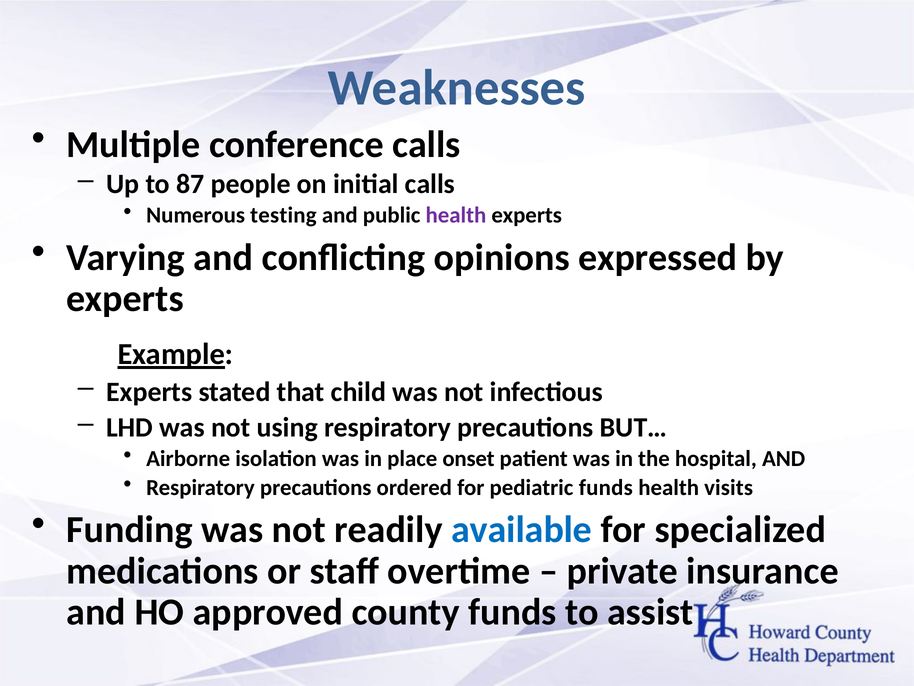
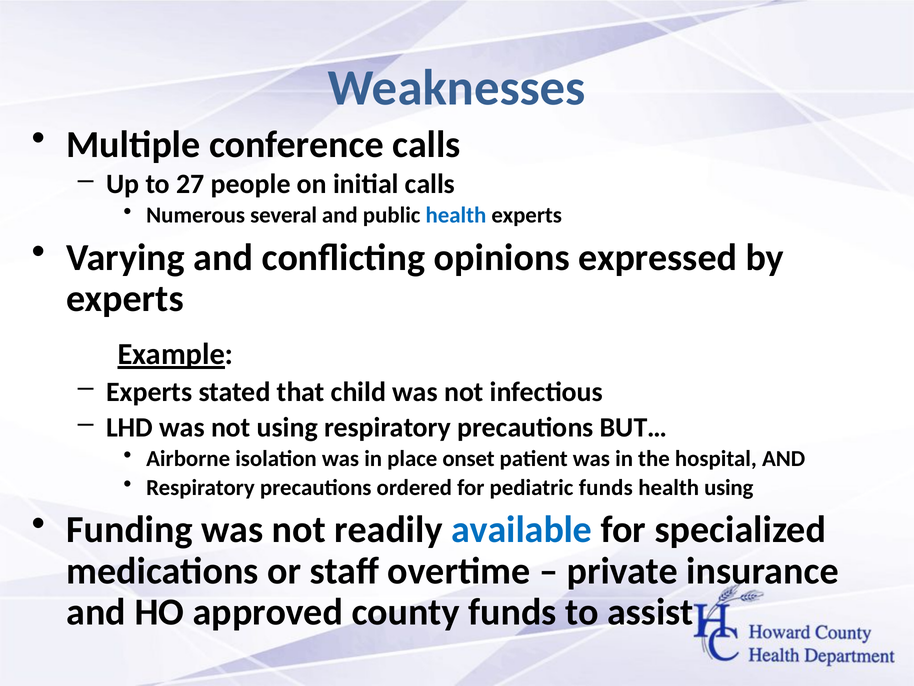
87: 87 -> 27 (190, 184)
testing: testing -> several (284, 215)
health colour: purple -> blue (456, 215)
health visits: visits -> using (729, 487)
